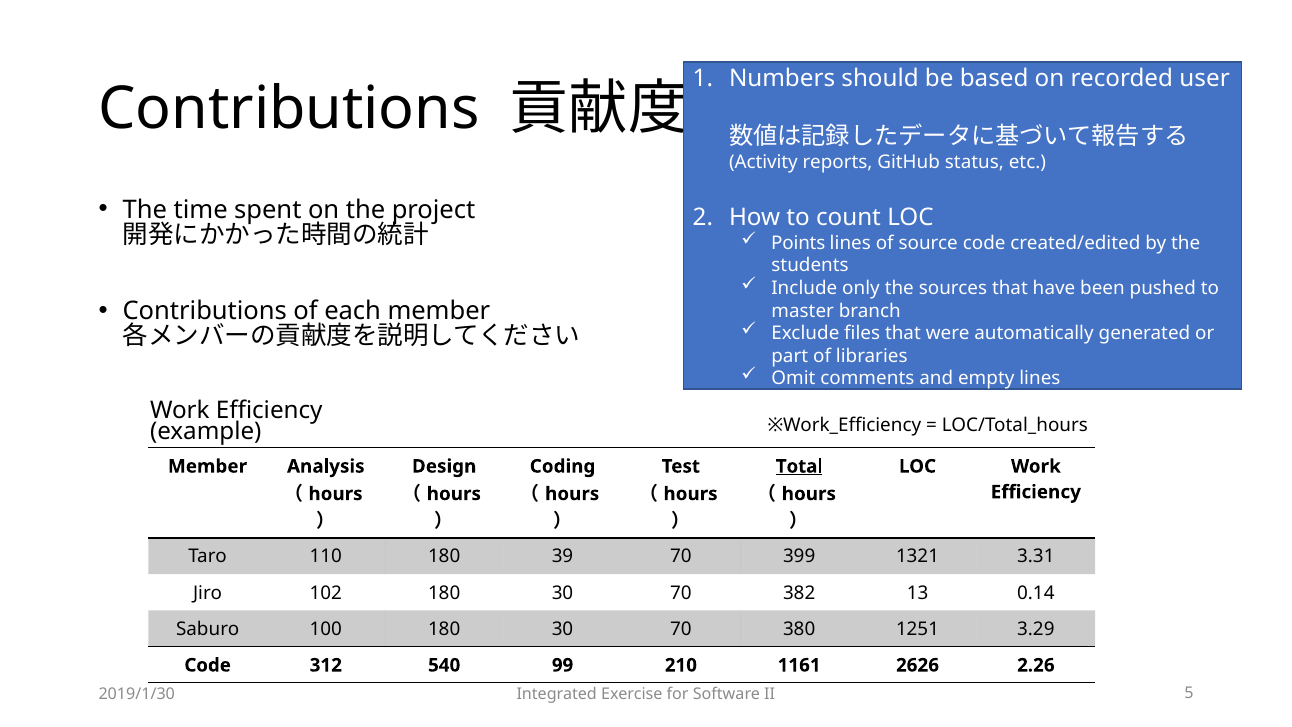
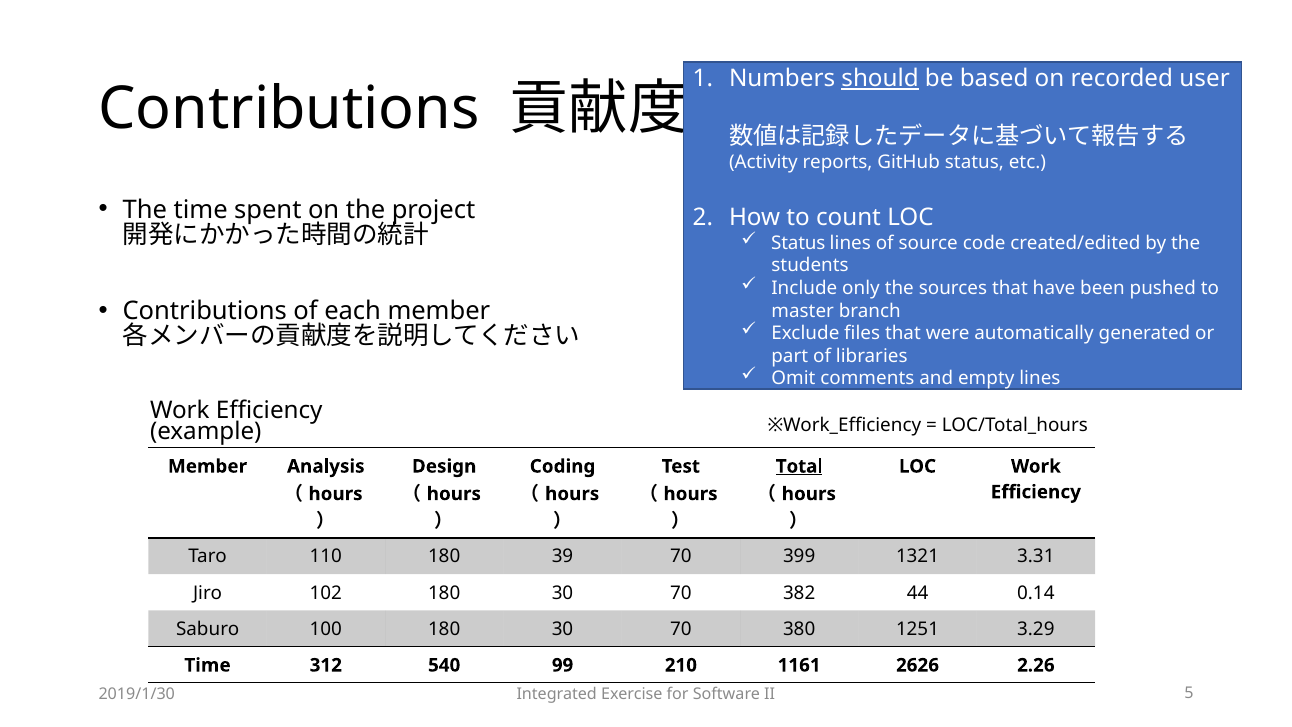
should underline: none -> present (880, 78)
Points: Points -> Status (798, 243)
13: 13 -> 44 (918, 593)
Code: Code -> Time (207, 665)
